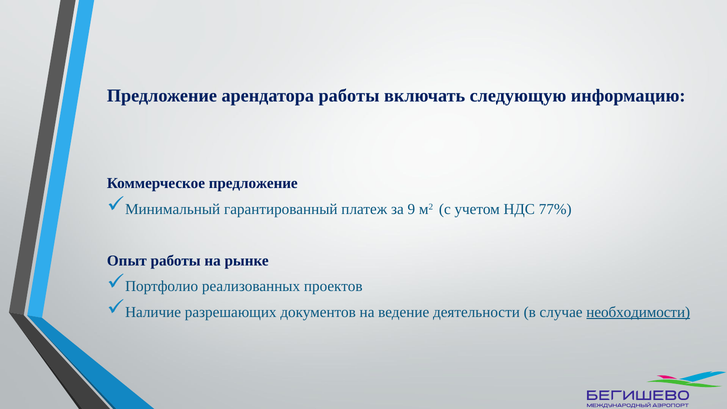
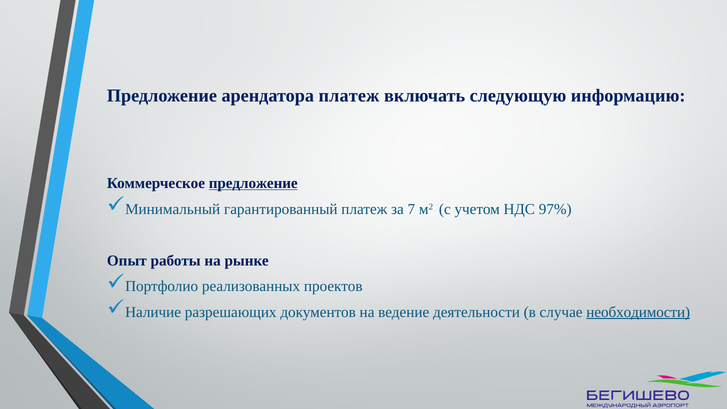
арендатора работы: работы -> платеж (349, 96)
предложение underline: none -> present (253, 183)
9: 9 -> 7 (411, 209)
77%: 77% -> 97% (555, 209)
